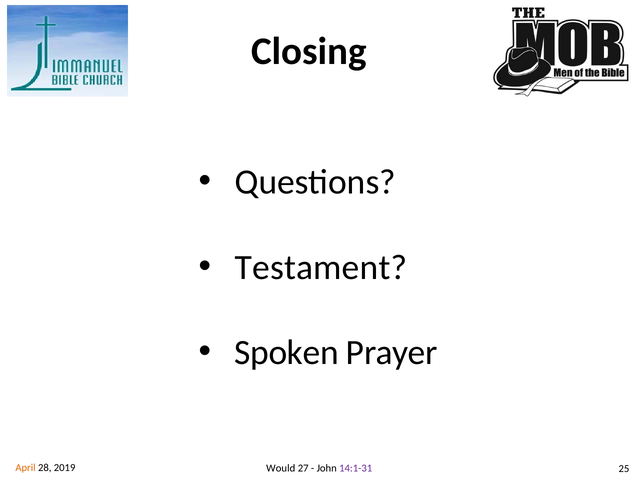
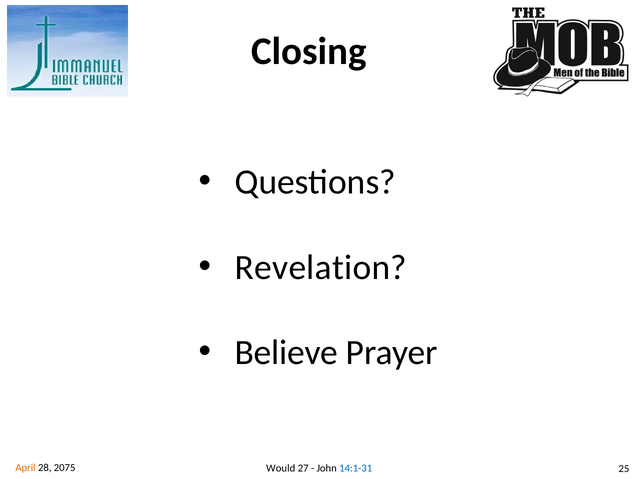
Testament: Testament -> Revelation (321, 267)
Spoken: Spoken -> Believe (286, 353)
2019: 2019 -> 2075 (65, 468)
14:1-31 colour: purple -> blue (356, 469)
